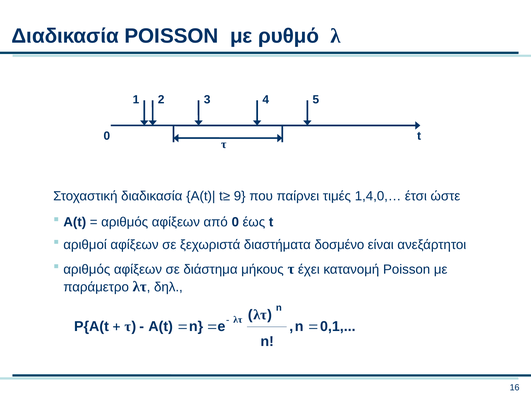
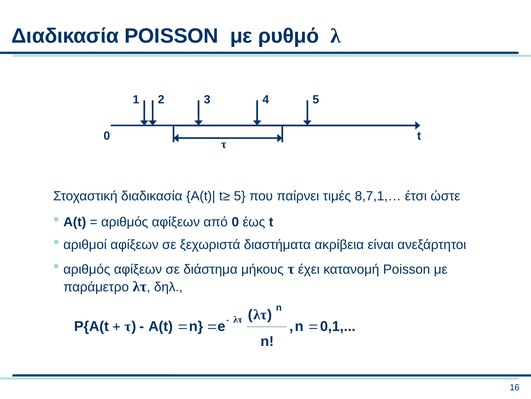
t≥ 9: 9 -> 5 (240, 196)
1,4,0,…: 1,4,0,… -> 8,7,1,… (378, 196)
δοσμένο: δοσμένο -> ακρίβεια (339, 244)
